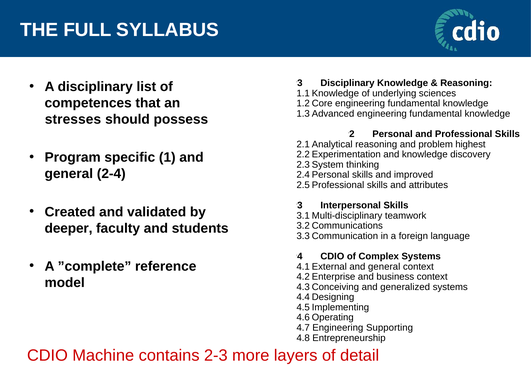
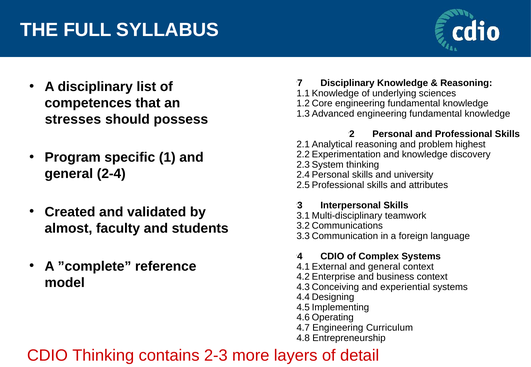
3: 3 -> 7 (300, 83)
improved: improved -> university (414, 175)
deeper: deeper -> almost (68, 229)
generalized: generalized -> experiential (405, 287)
Supporting: Supporting -> Curriculum (390, 328)
CDIO Machine: Machine -> Thinking (103, 356)
